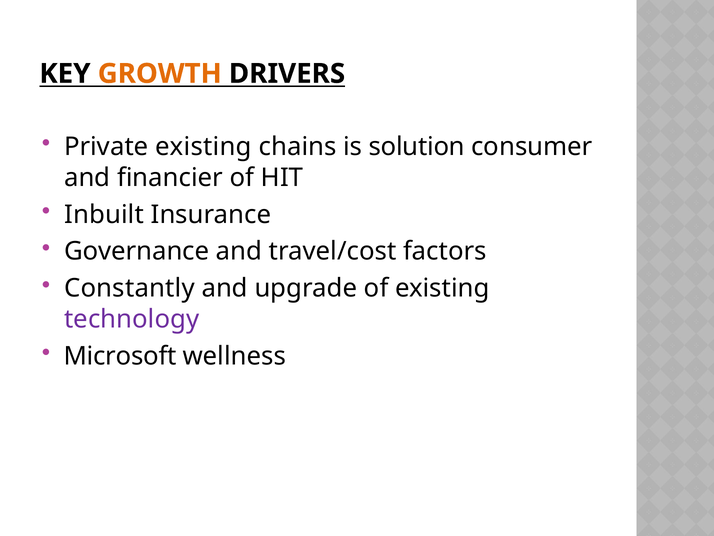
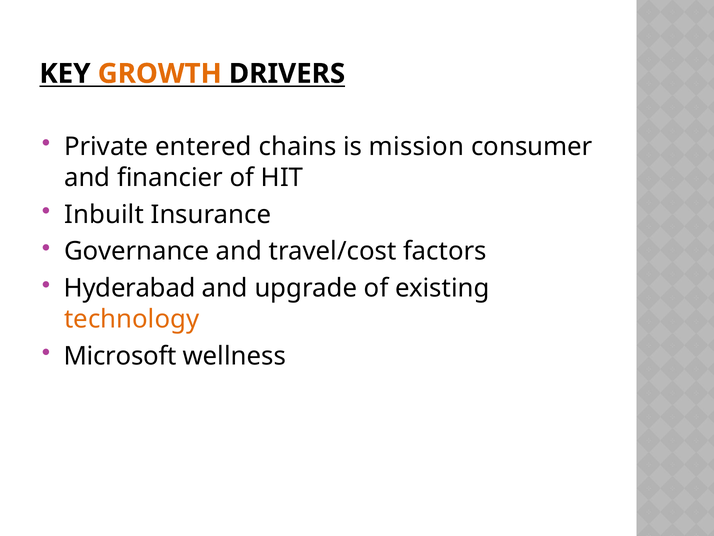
Private existing: existing -> entered (203, 147)
solution: solution -> mission (416, 147)
Constantly: Constantly -> Hyderabad (130, 288)
technology colour: purple -> orange (132, 319)
